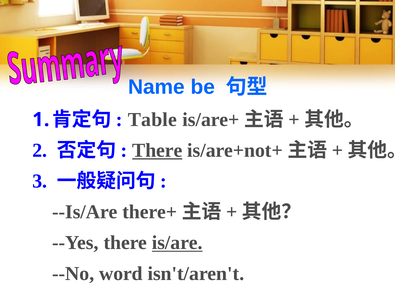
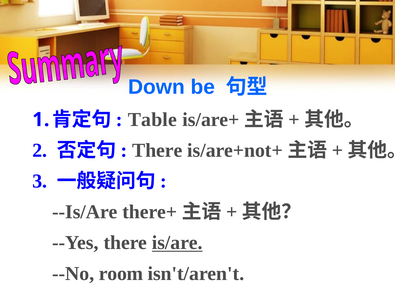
Name: Name -> Down (156, 87)
There underline: present -> none (157, 151)
word: word -> room (121, 274)
